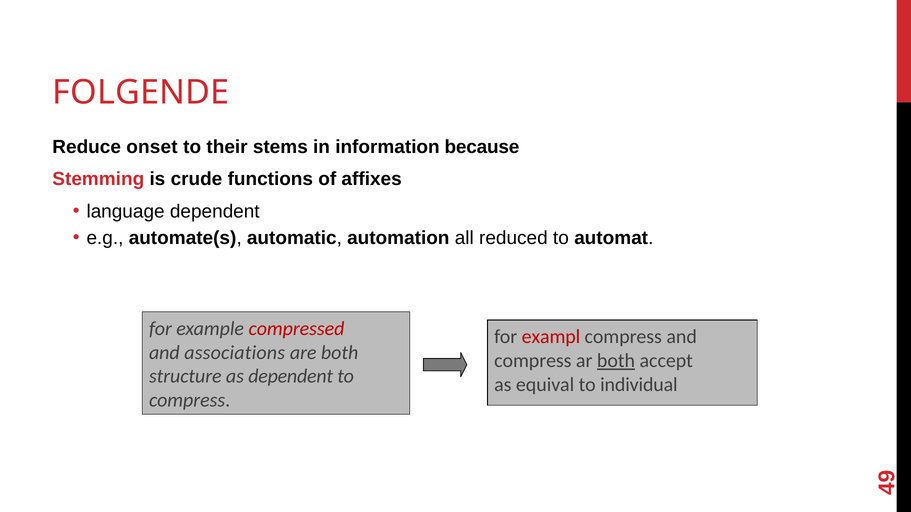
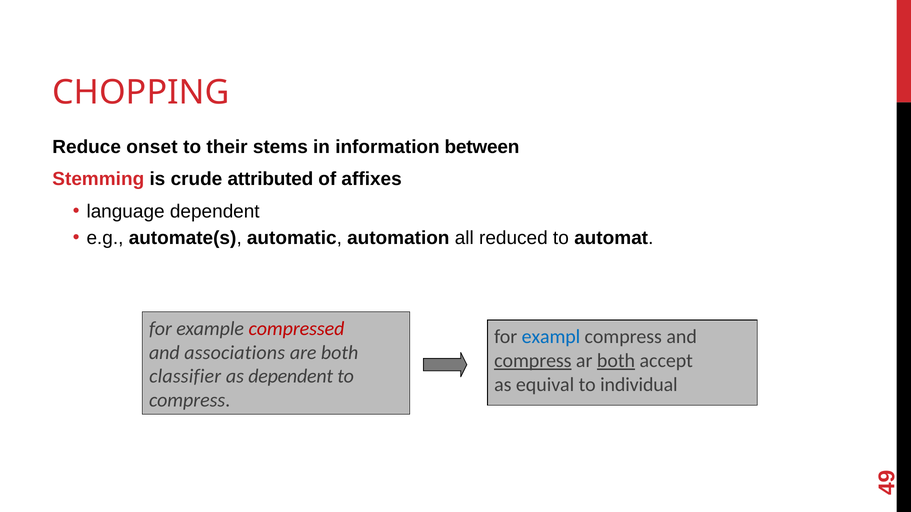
FOLGENDE: FOLGENDE -> CHOPPING (141, 92)
because: because -> between (482, 147)
functions: functions -> attributed (270, 179)
exampl colour: red -> blue (551, 337)
compress underline: none -> present (533, 361)
structure: structure -> classifier (185, 377)
